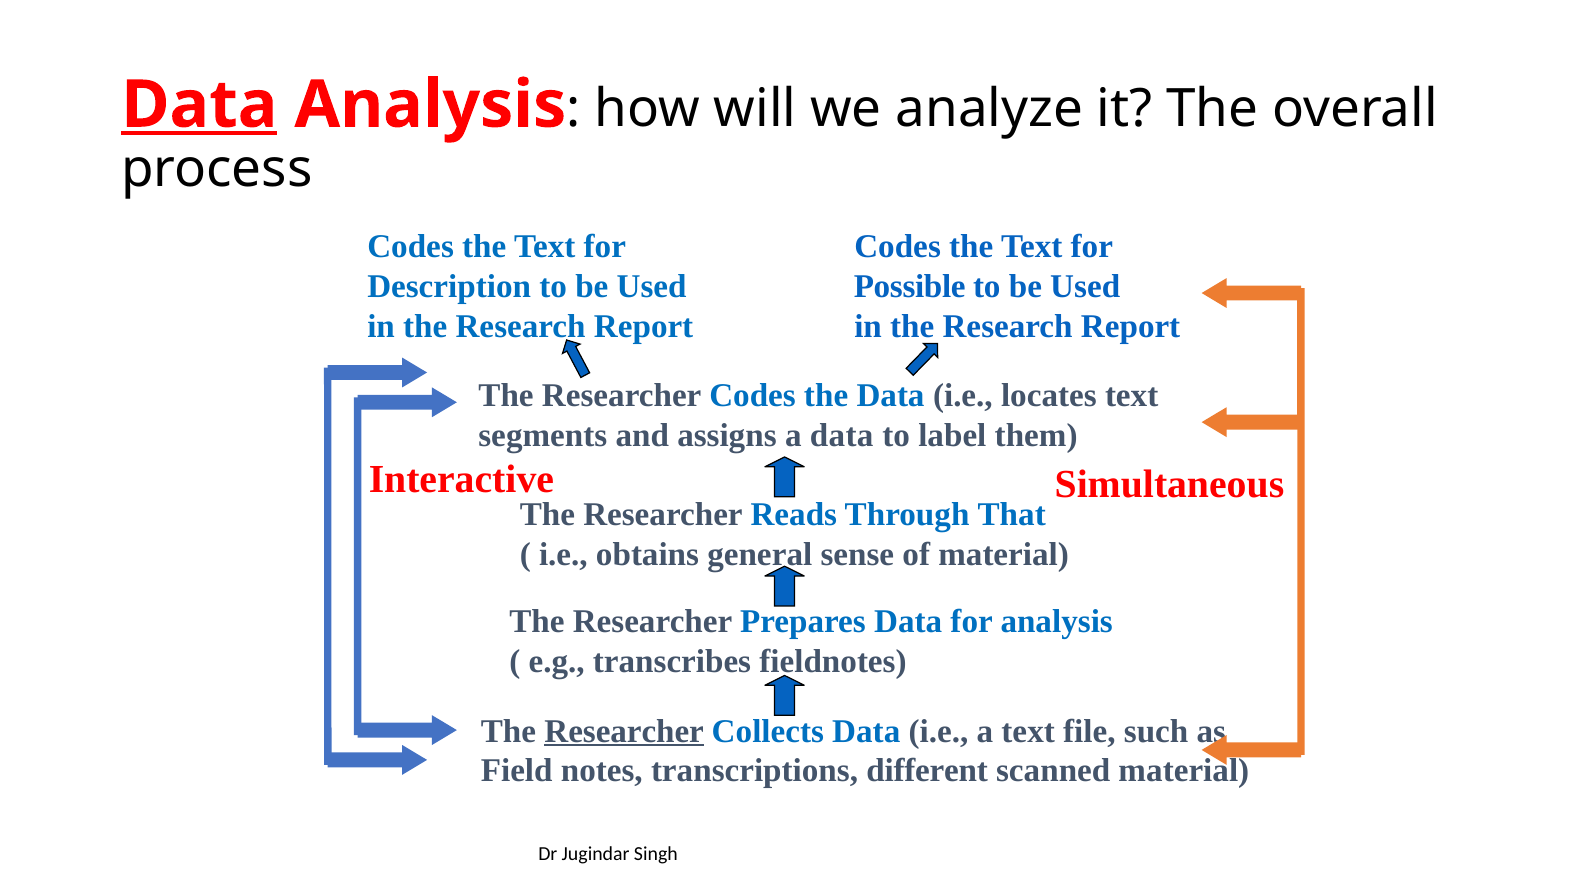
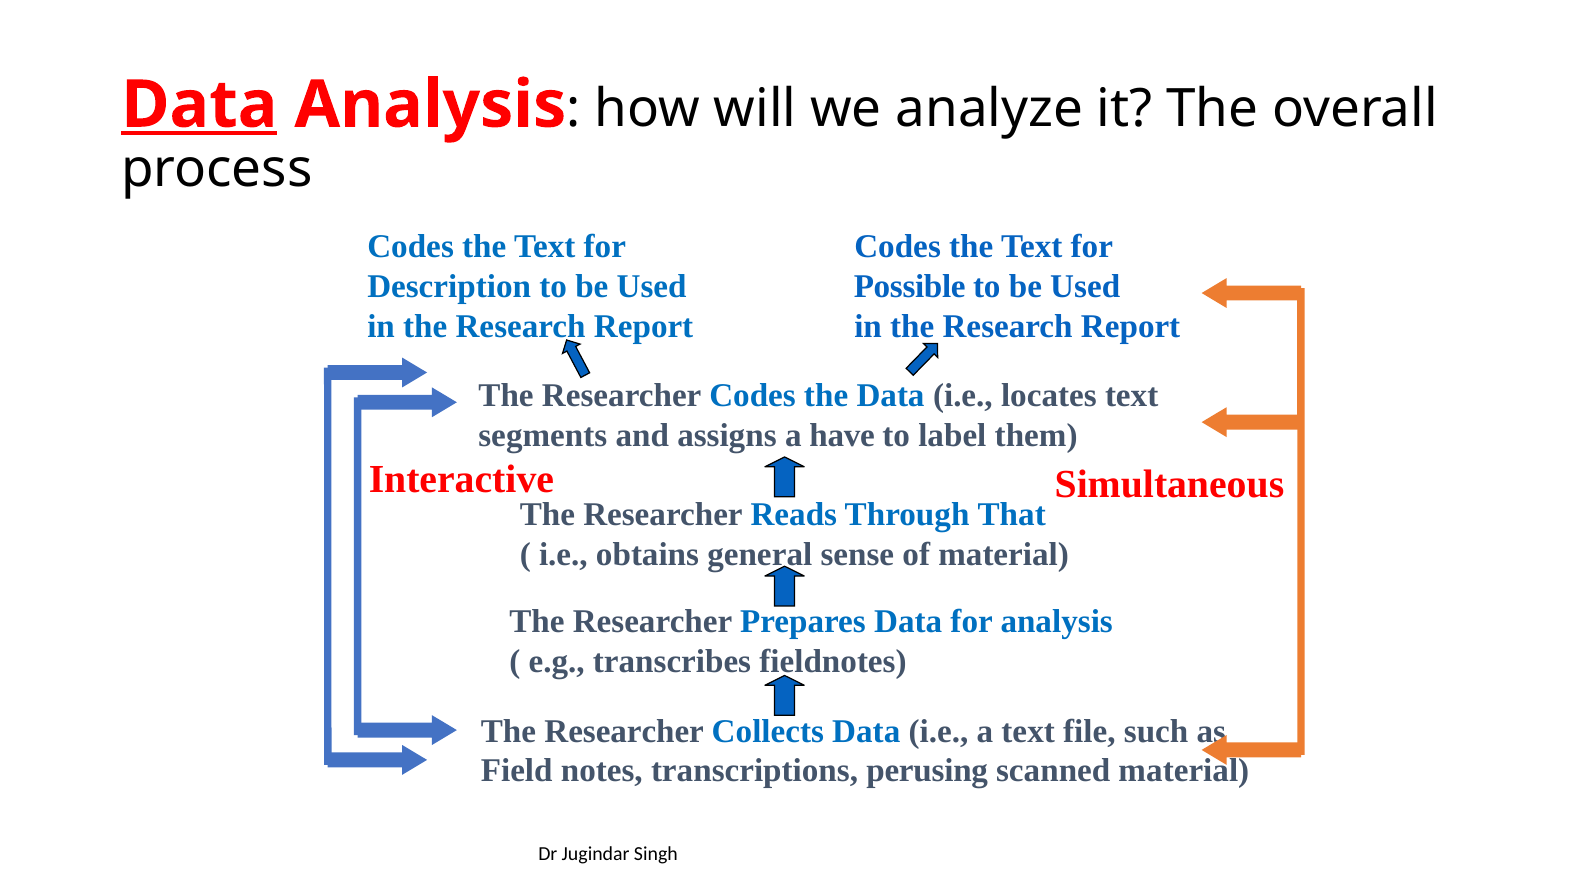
a data: data -> have (842, 435)
Researcher underline: present -> none (624, 731)
different: different -> perusing (927, 771)
